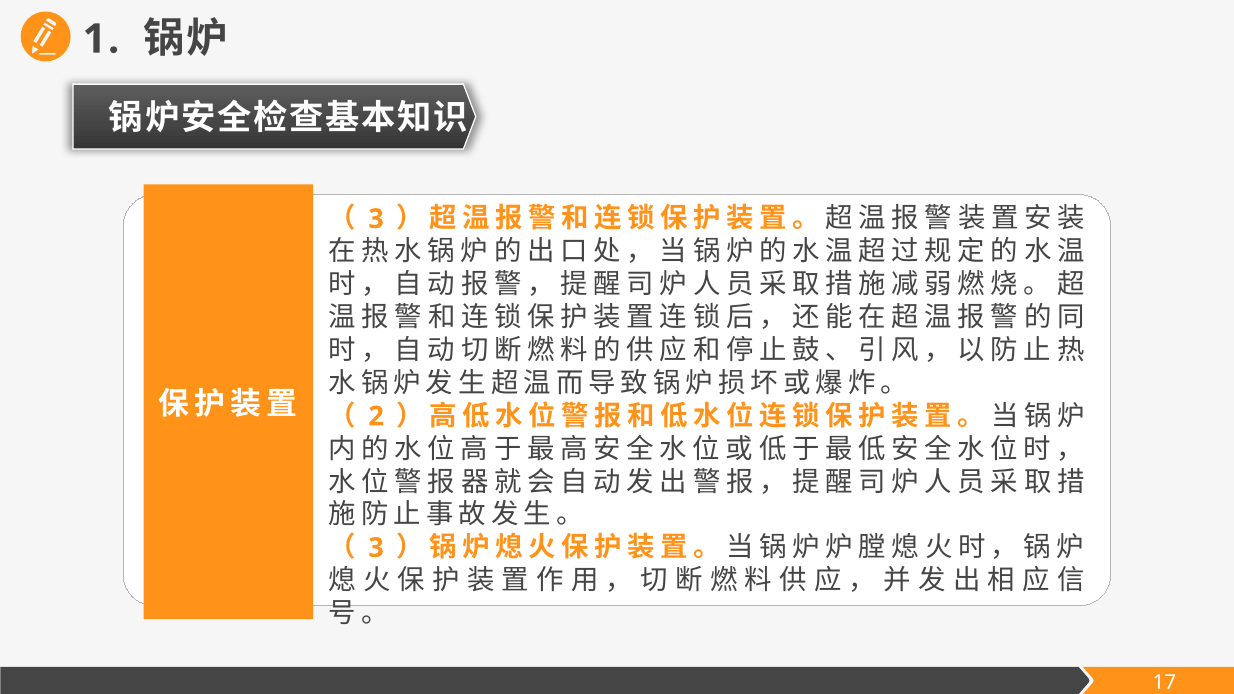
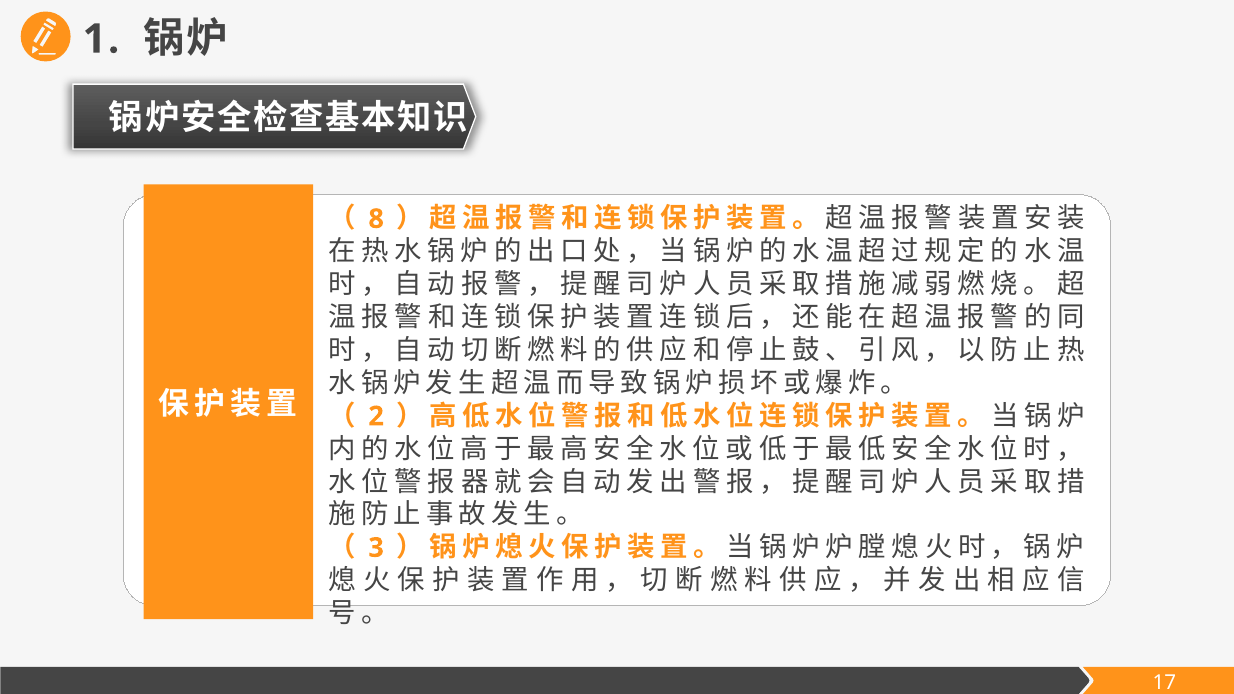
3: 3 -> 8 (376, 219)
